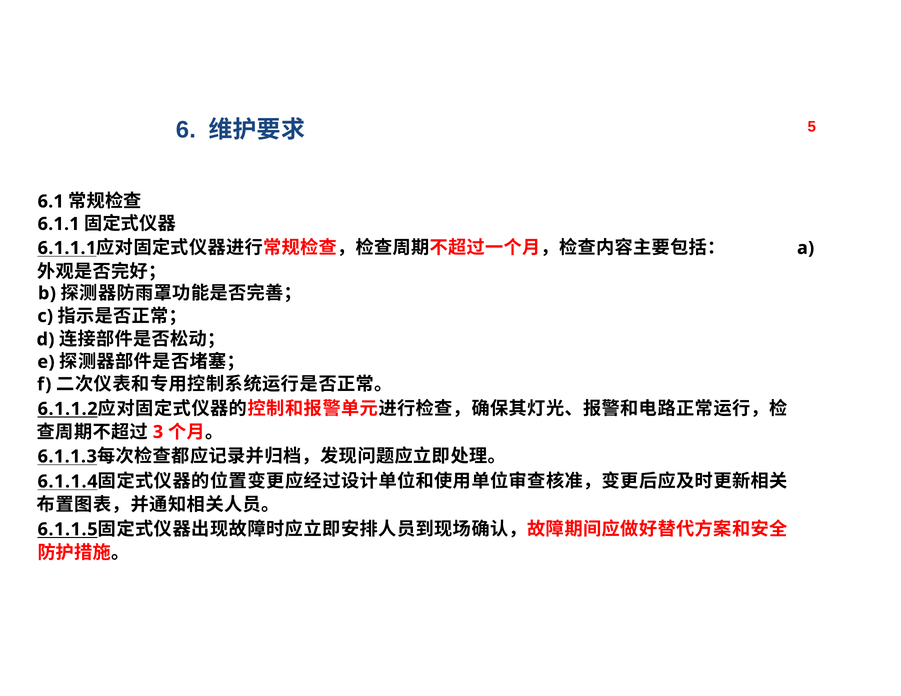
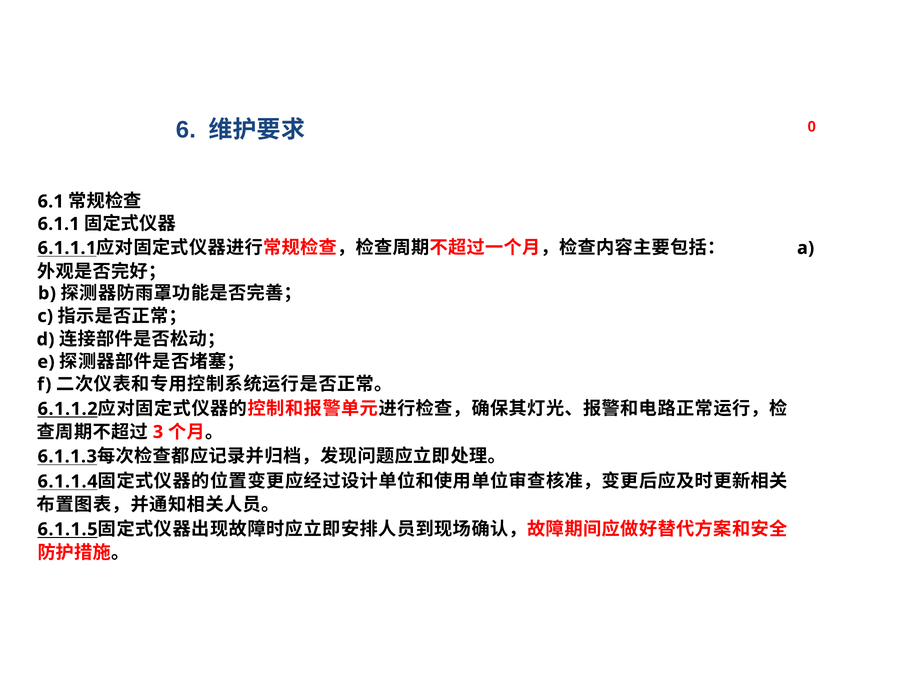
5: 5 -> 0 (812, 127)
